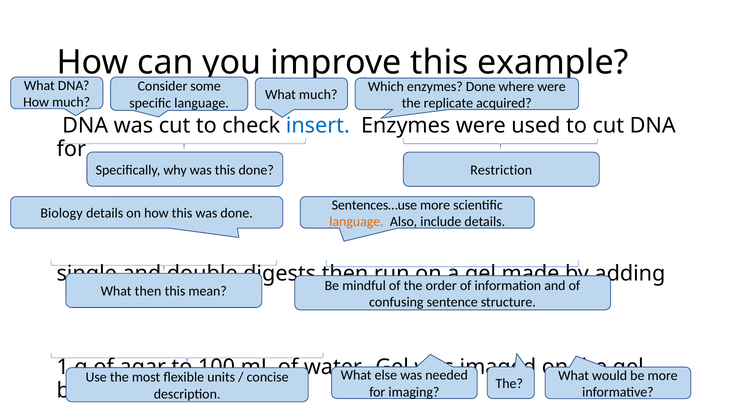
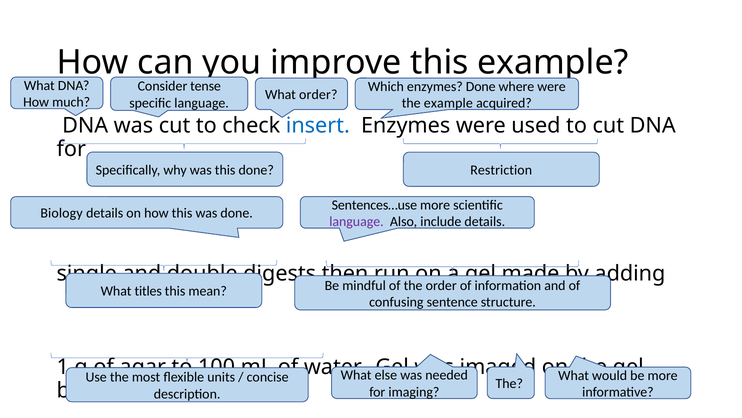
some: some -> tense (206, 86)
What much: much -> order (318, 95)
the replicate: replicate -> example (448, 103)
language colour: orange -> purple (356, 221)
What then: then -> titles (148, 291)
